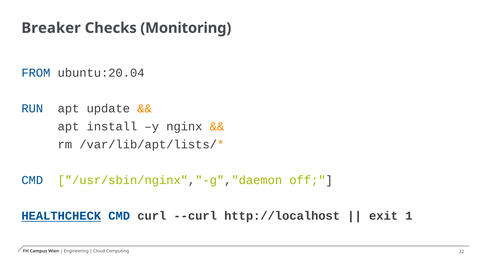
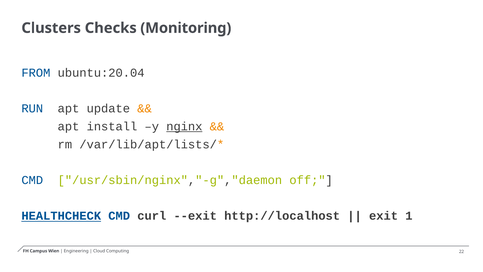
Breaker: Breaker -> Clusters (51, 28)
nginx underline: none -> present (184, 126)
--curl: --curl -> --exit (195, 216)
